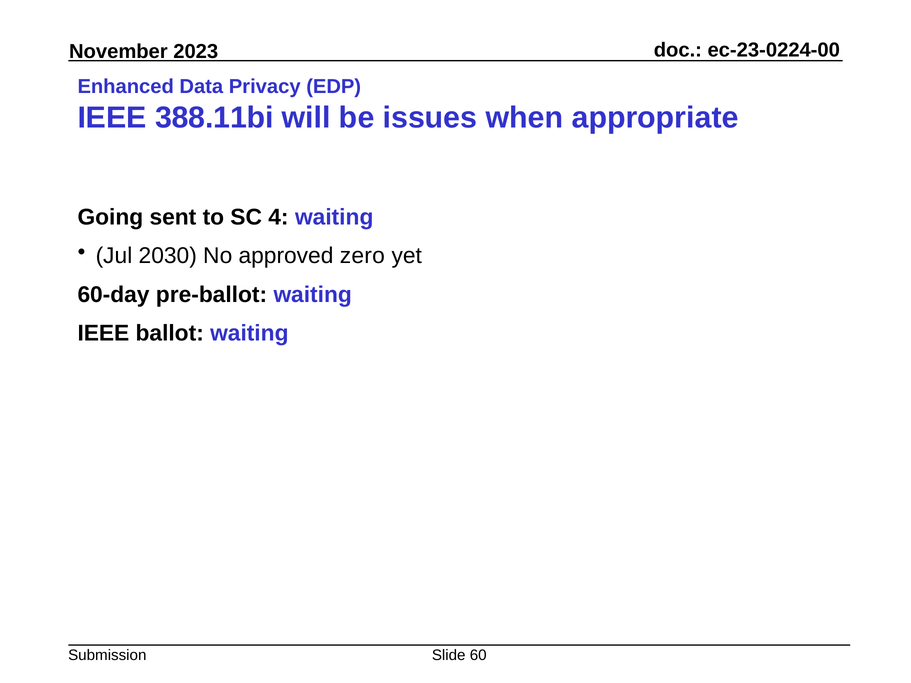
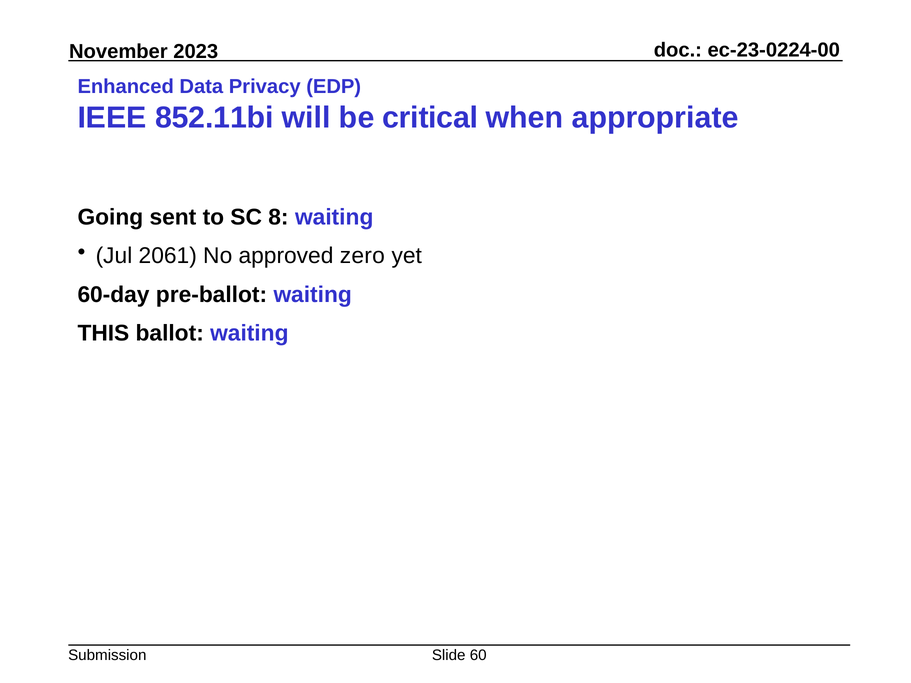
388.11bi: 388.11bi -> 852.11bi (214, 118)
issues: issues -> critical (430, 118)
4: 4 -> 8 (278, 217)
2030: 2030 -> 2061 (168, 256)
IEEE: IEEE -> THIS (103, 333)
